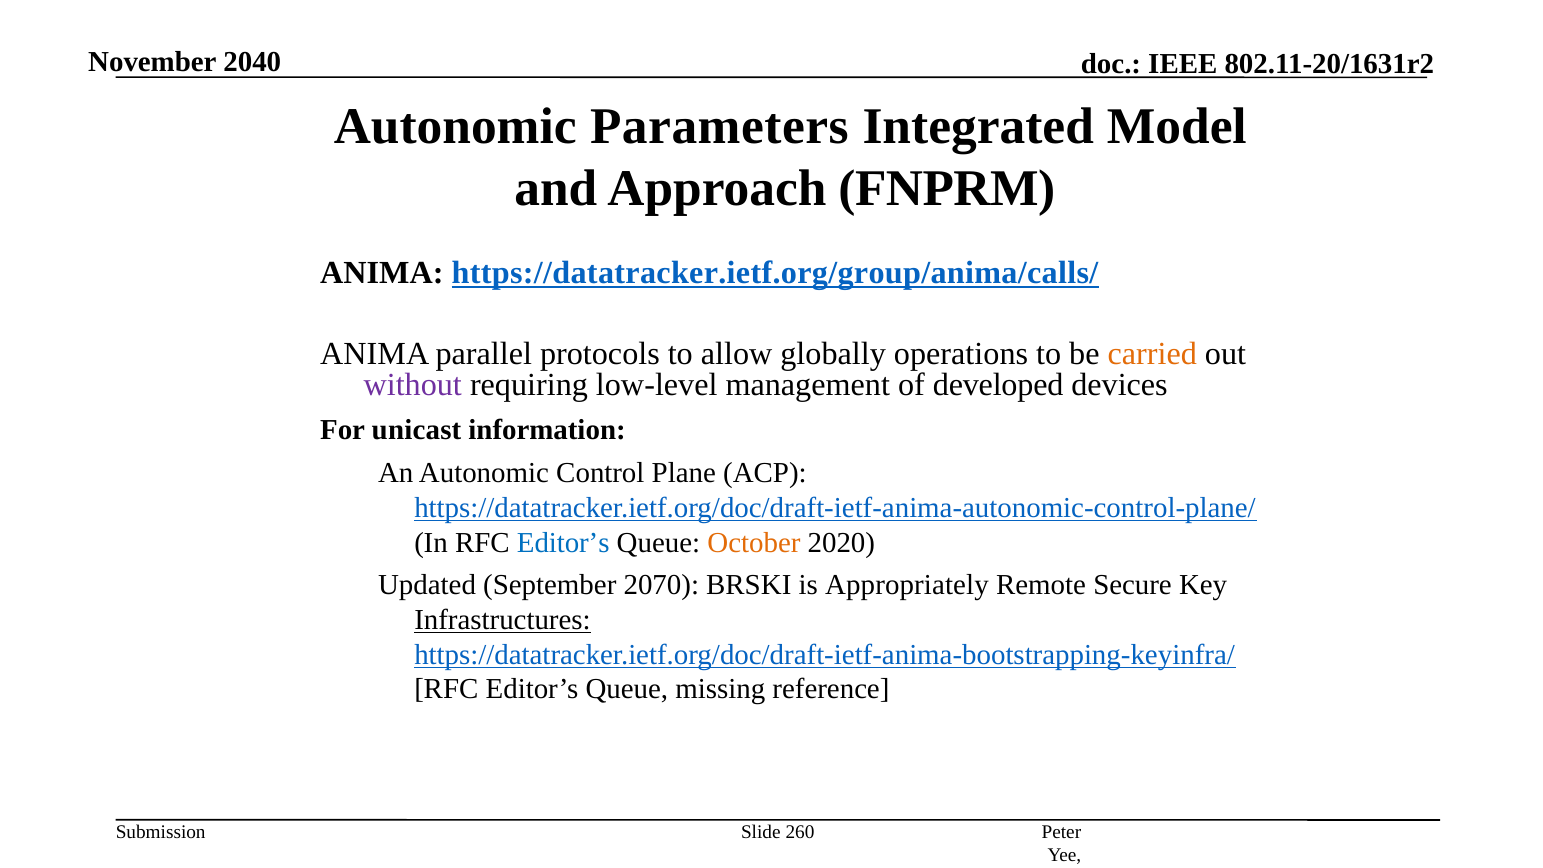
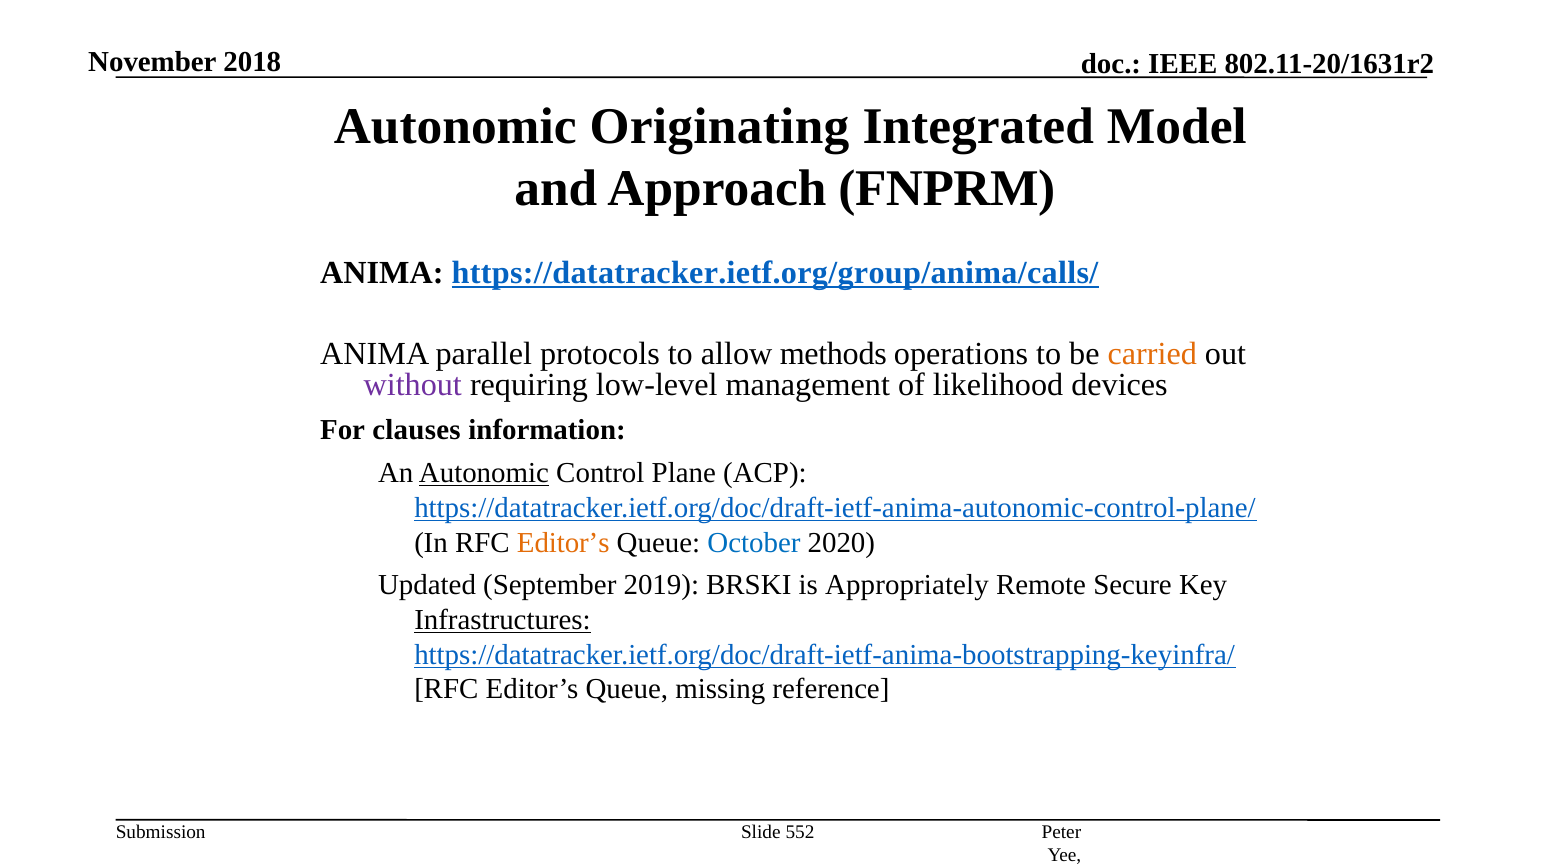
2040: 2040 -> 2018 (252, 62)
Parameters: Parameters -> Originating (719, 127)
globally: globally -> methods (833, 354)
developed: developed -> likelihood (998, 384)
unicast: unicast -> clauses (417, 430)
Autonomic underline: none -> present (484, 473)
Editor’s colour: blue -> orange (563, 542)
October colour: orange -> blue (754, 542)
2070: 2070 -> 2019 (661, 585)
260: 260 -> 552 (800, 832)
